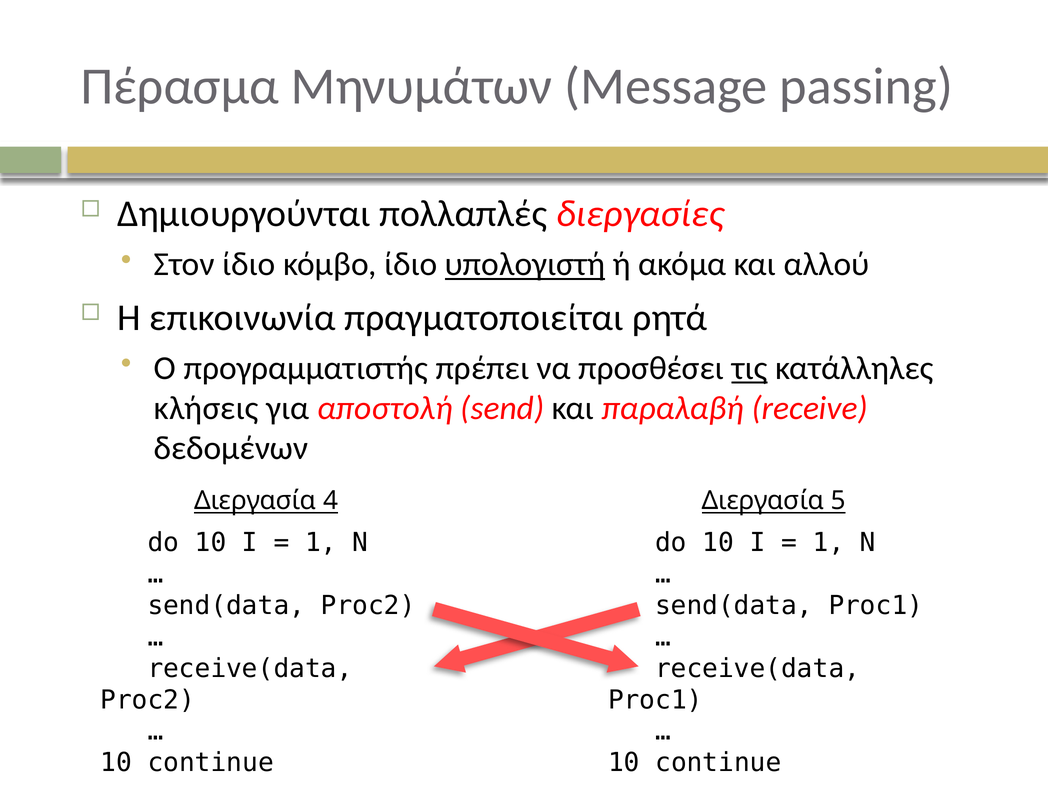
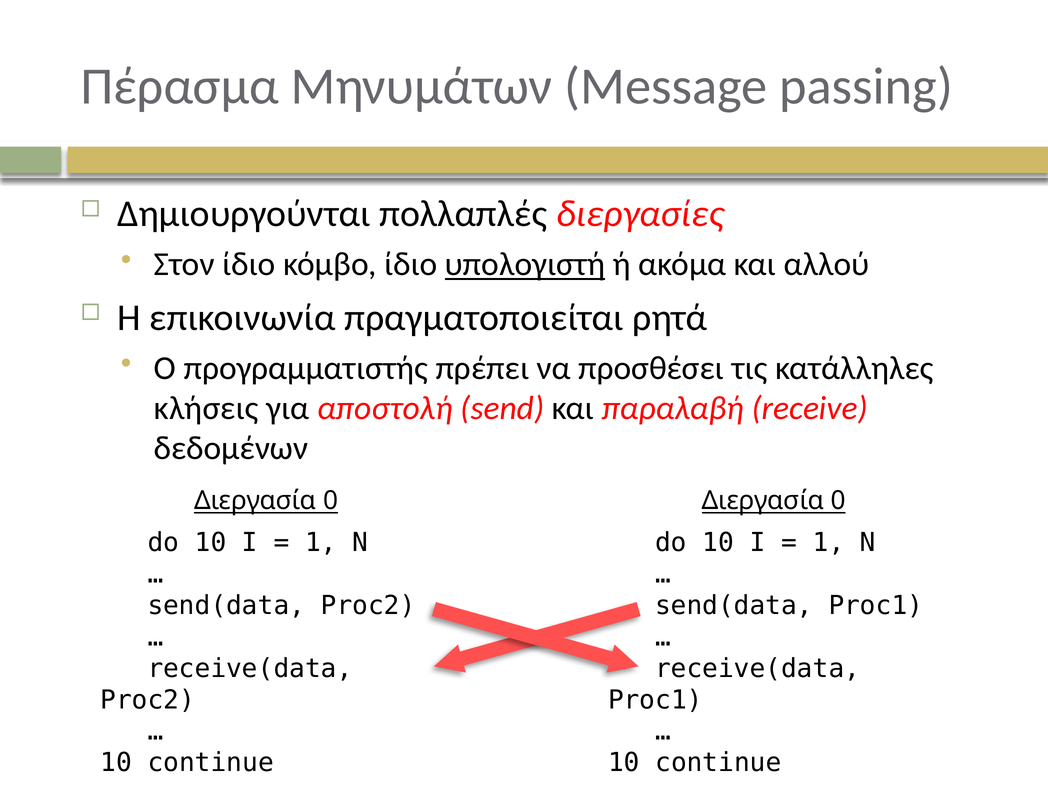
τις underline: present -> none (750, 368)
4: 4 -> 0 (331, 501)
5: 5 -> 0 (838, 501)
